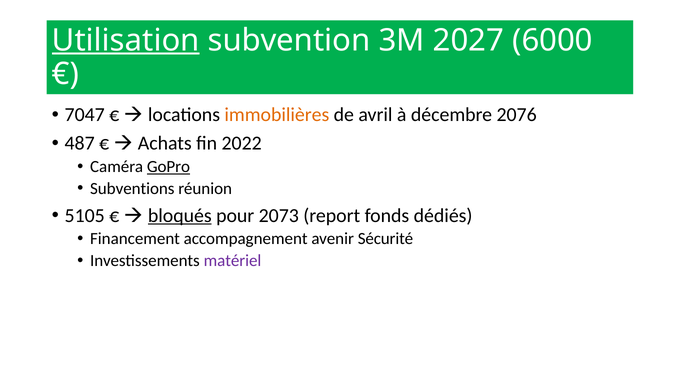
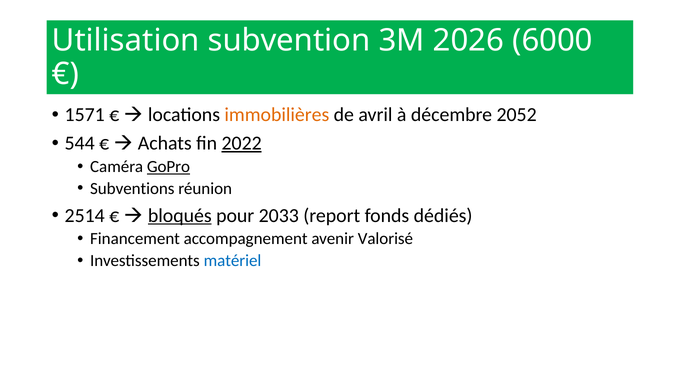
Utilisation underline: present -> none (126, 40)
2027: 2027 -> 2026 (468, 40)
7047: 7047 -> 1571 (85, 115)
2076: 2076 -> 2052 (517, 115)
487: 487 -> 544 (80, 143)
2022 underline: none -> present (242, 143)
5105: 5105 -> 2514 (85, 216)
2073: 2073 -> 2033 (279, 216)
Sécurité: Sécurité -> Valorisé (385, 239)
matériel colour: purple -> blue (232, 261)
